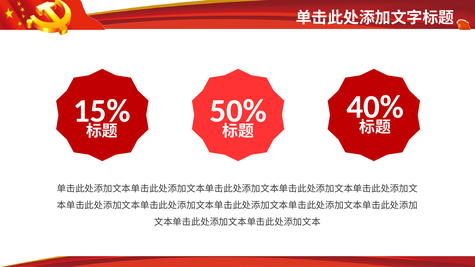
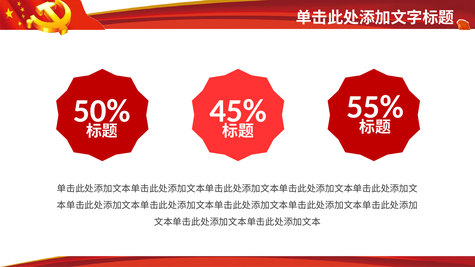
40%: 40% -> 55% (375, 107)
15%: 15% -> 50% (102, 111)
50%: 50% -> 45% (238, 111)
